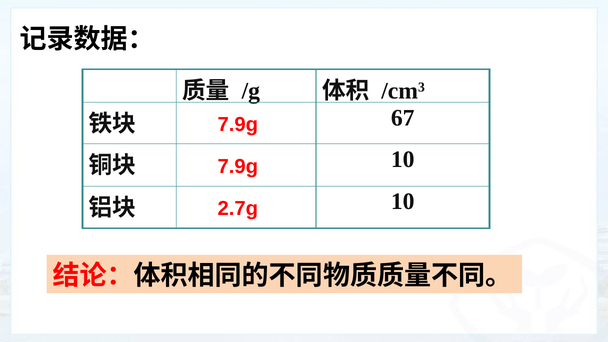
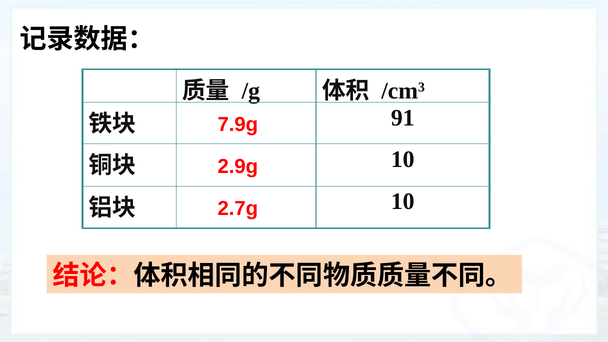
67: 67 -> 91 (403, 118)
7.9g: 7.9g -> 2.9g (238, 167)
